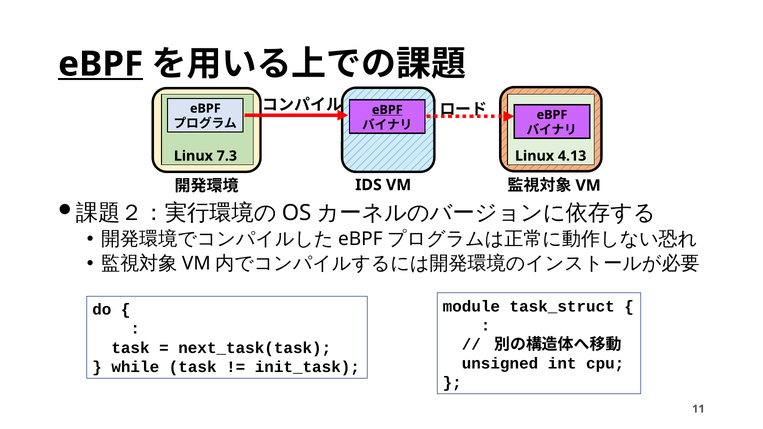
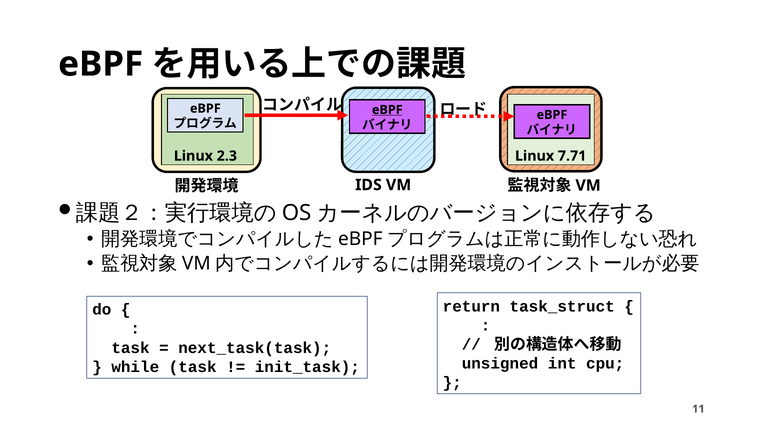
eBPF underline: present -> none (101, 64)
7.3: 7.3 -> 2.3 (227, 156)
4.13: 4.13 -> 7.71 (572, 156)
module: module -> return (471, 306)
